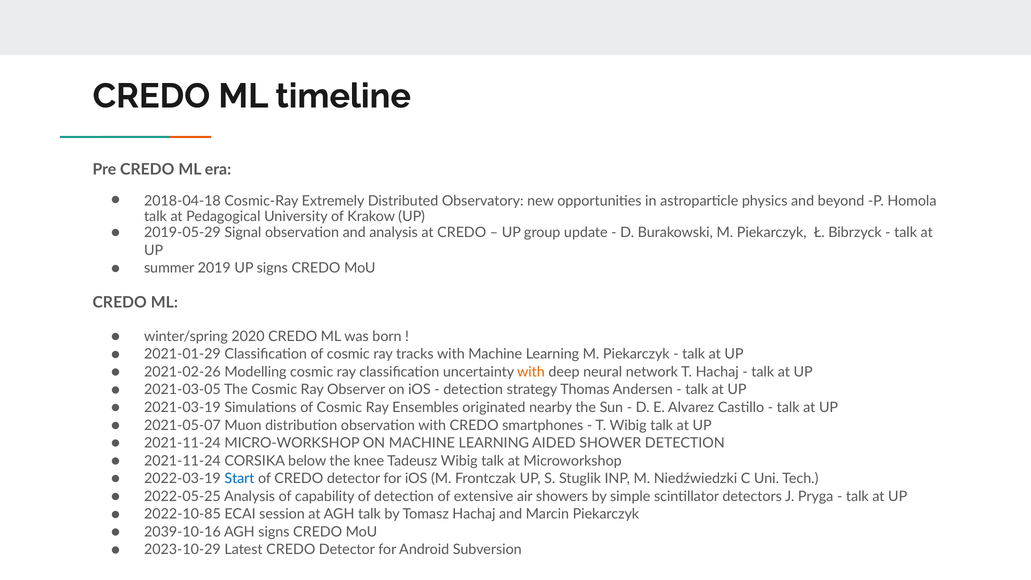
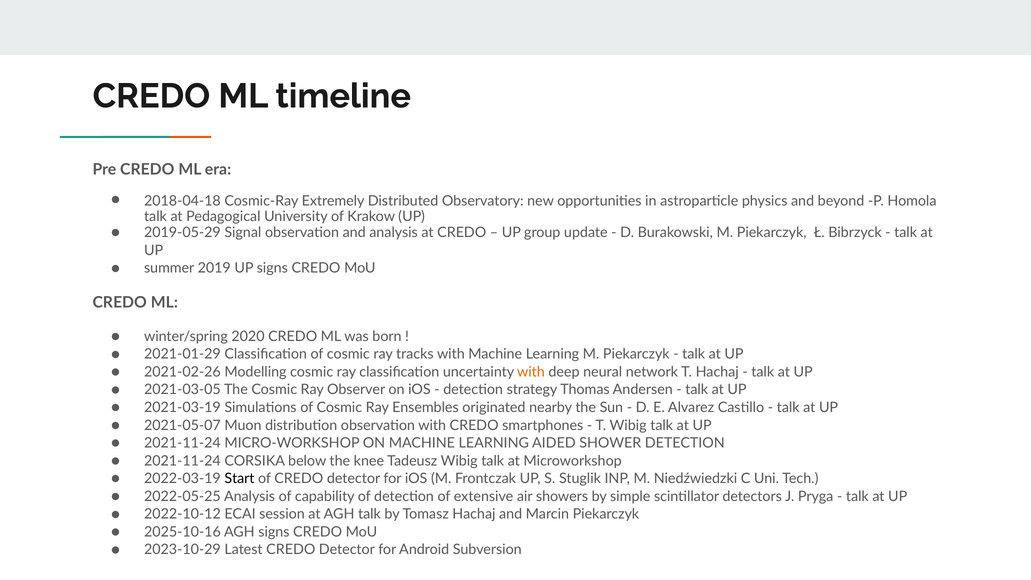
Start colour: blue -> black (239, 479)
2022-10-85: 2022-10-85 -> 2022-10-12 (182, 514)
2039-10-16: 2039-10-16 -> 2025-10-16 (182, 532)
